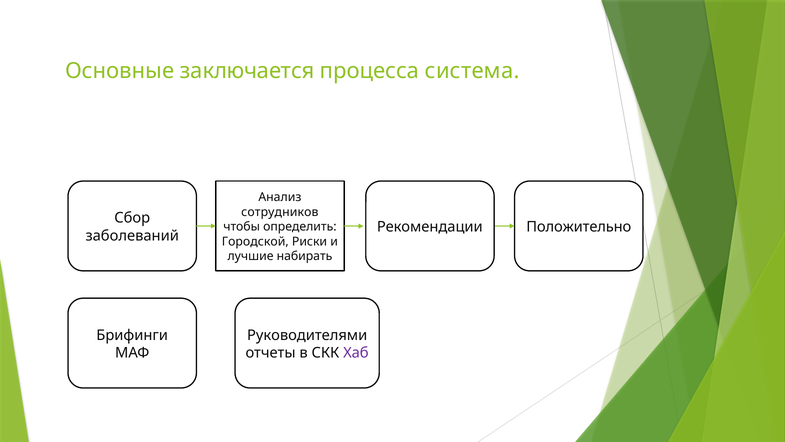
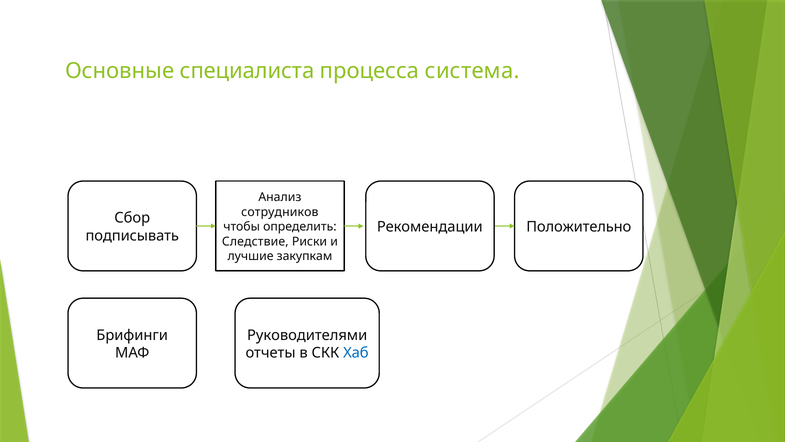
заключается: заключается -> специалиста (247, 71)
заболеваний: заболеваний -> подписывать (132, 236)
Городской: Городской -> Следствие (255, 241)
набирать: набирать -> закупкам (305, 256)
Хаб colour: purple -> blue (356, 353)
